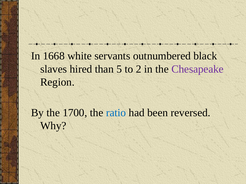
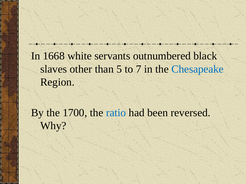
hired: hired -> other (81, 69)
2: 2 -> 7 (139, 69)
Chesapeake colour: purple -> blue (198, 69)
